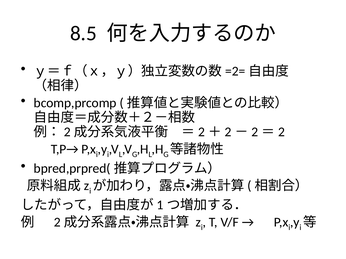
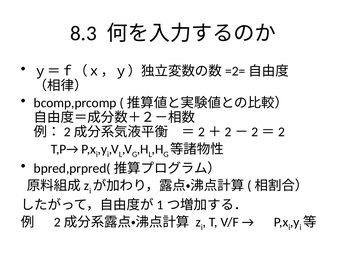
8.5: 8.5 -> 8.3 (83, 33)
